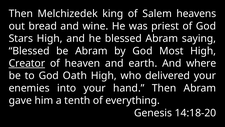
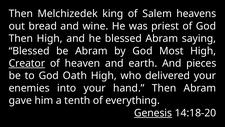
Stars: Stars -> Then (21, 38)
where: where -> pieces (201, 63)
Genesis underline: none -> present (153, 113)
